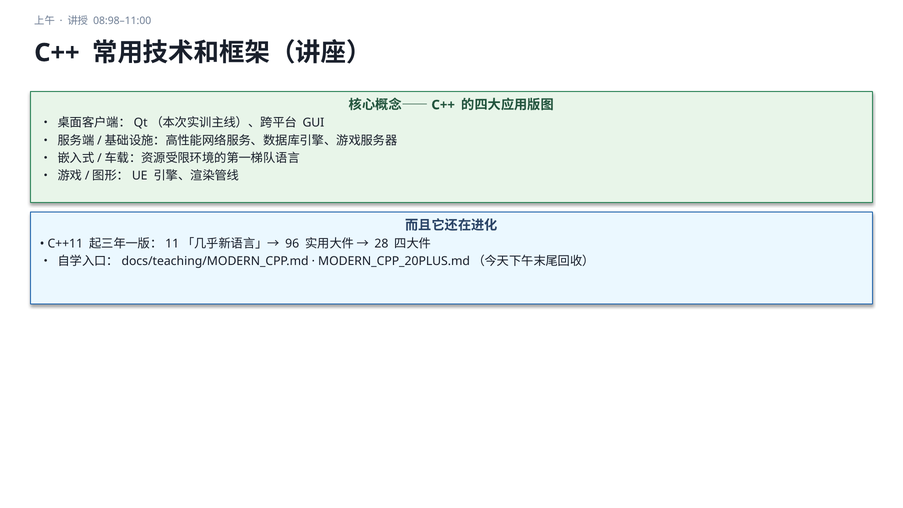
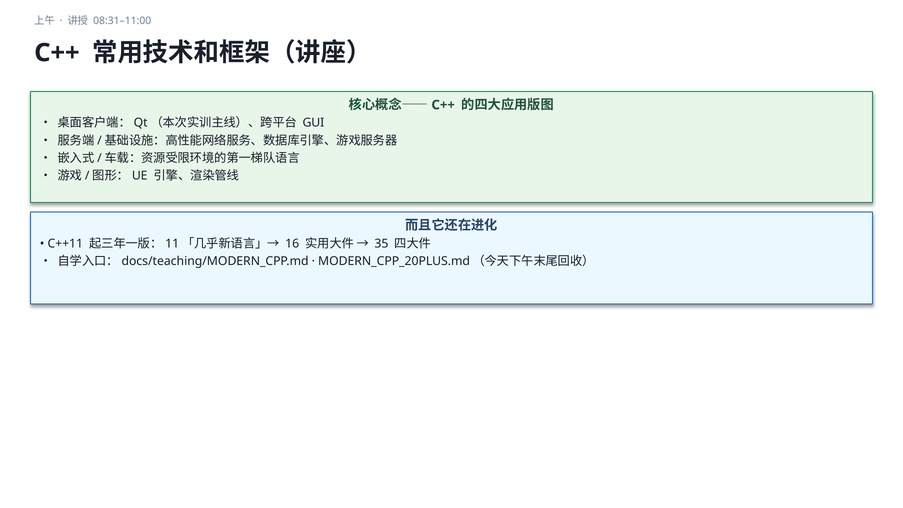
08:98–11:00: 08:98–11:00 -> 08:31–11:00 (122, 21)
96: 96 -> 16 (292, 243)
28: 28 -> 35 (381, 243)
